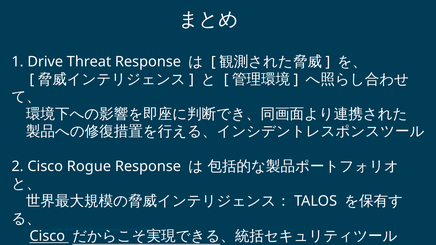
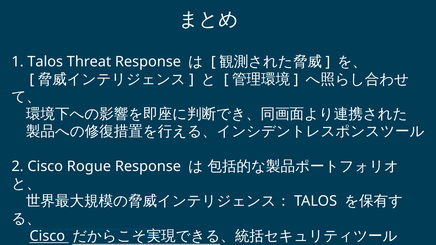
1 Drive: Drive -> Talos (45, 62)
